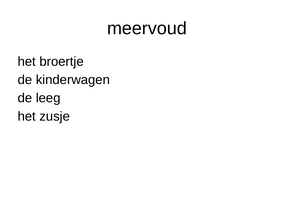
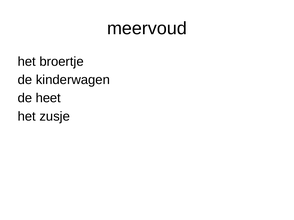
leeg: leeg -> heet (48, 98)
